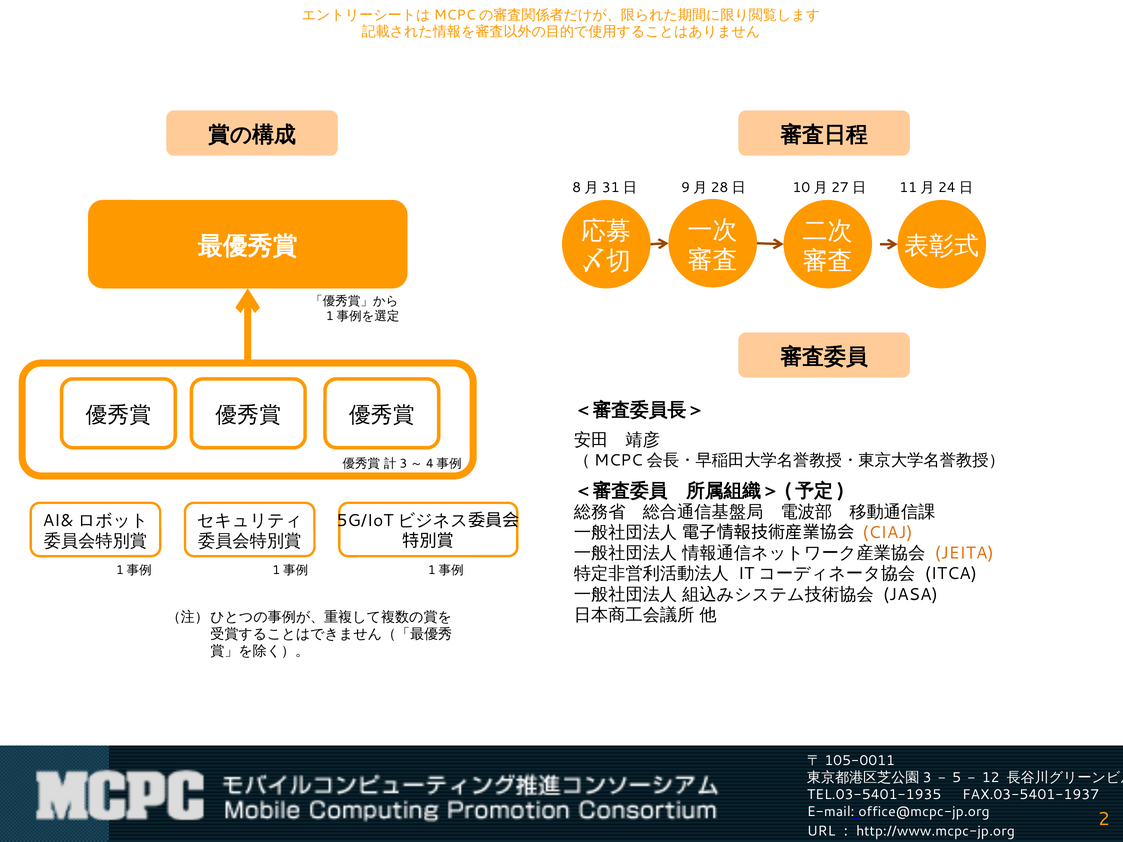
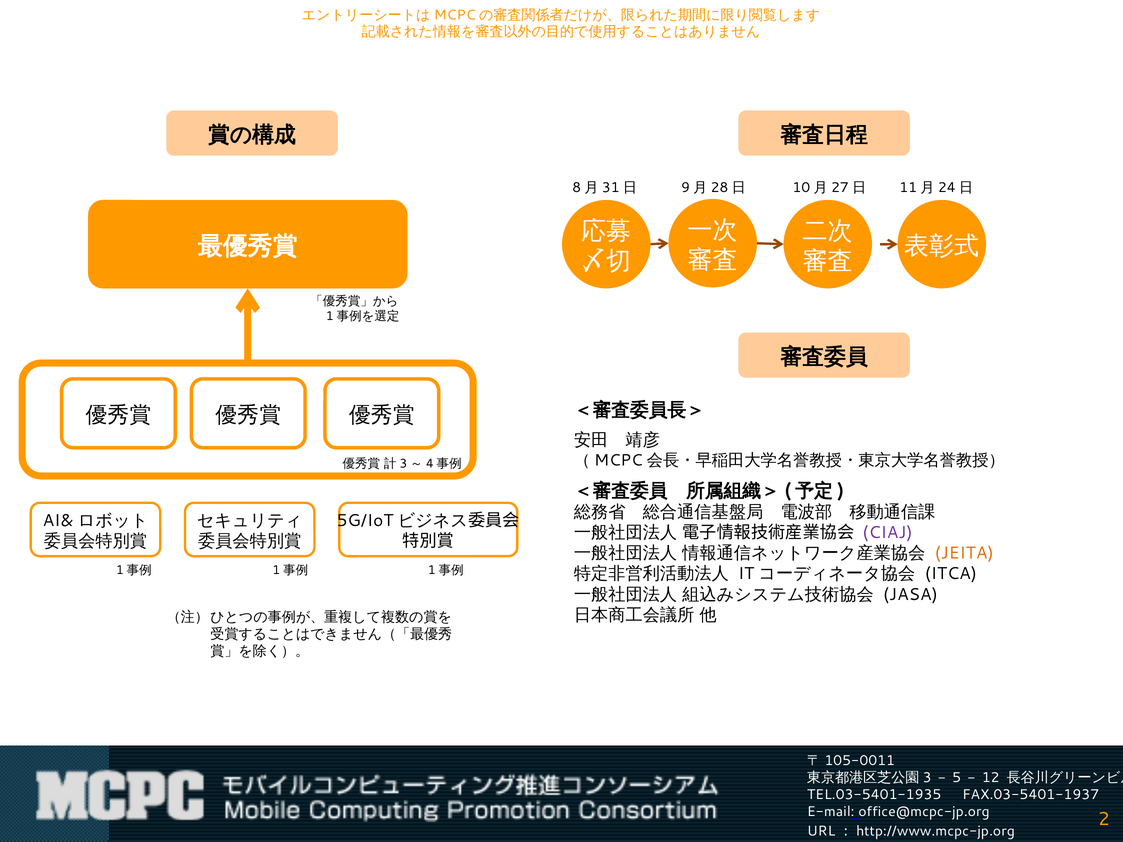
CIAJ colour: orange -> purple (887, 533)
